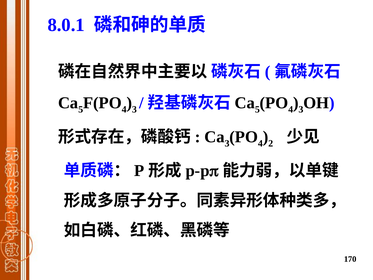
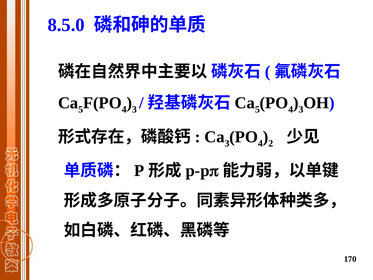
8.0.1: 8.0.1 -> 8.5.0 (66, 25)
